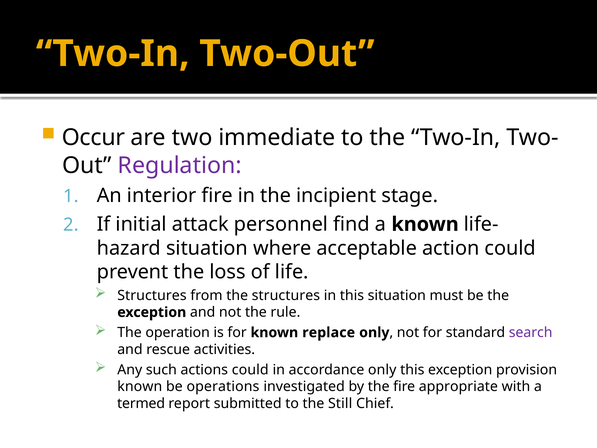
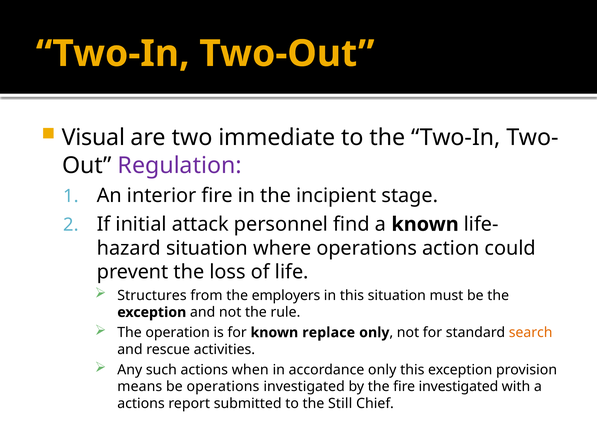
Occur: Occur -> Visual (93, 137)
where acceptable: acceptable -> operations (367, 248)
the structures: structures -> employers (286, 295)
search colour: purple -> orange (531, 332)
actions could: could -> when (250, 370)
known: known -> means (140, 386)
fire appropriate: appropriate -> investigated (458, 386)
termed: termed -> actions (141, 403)
